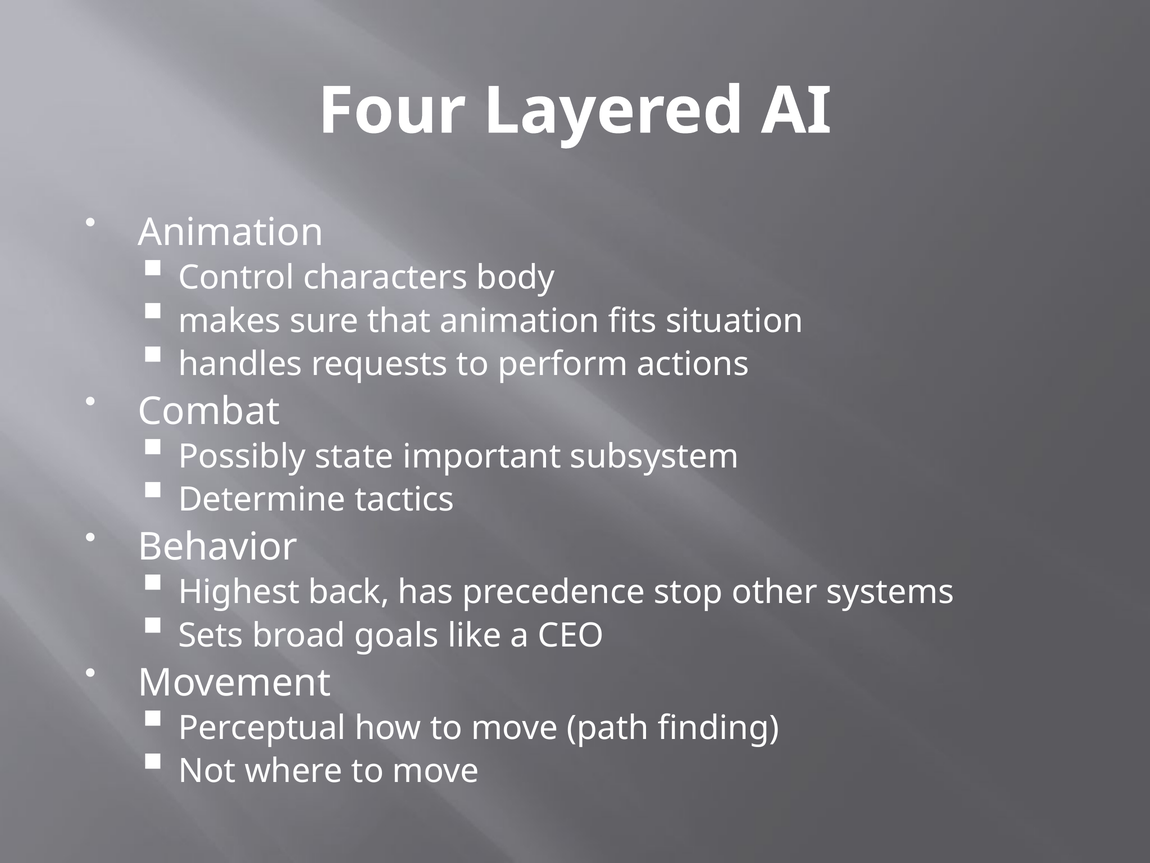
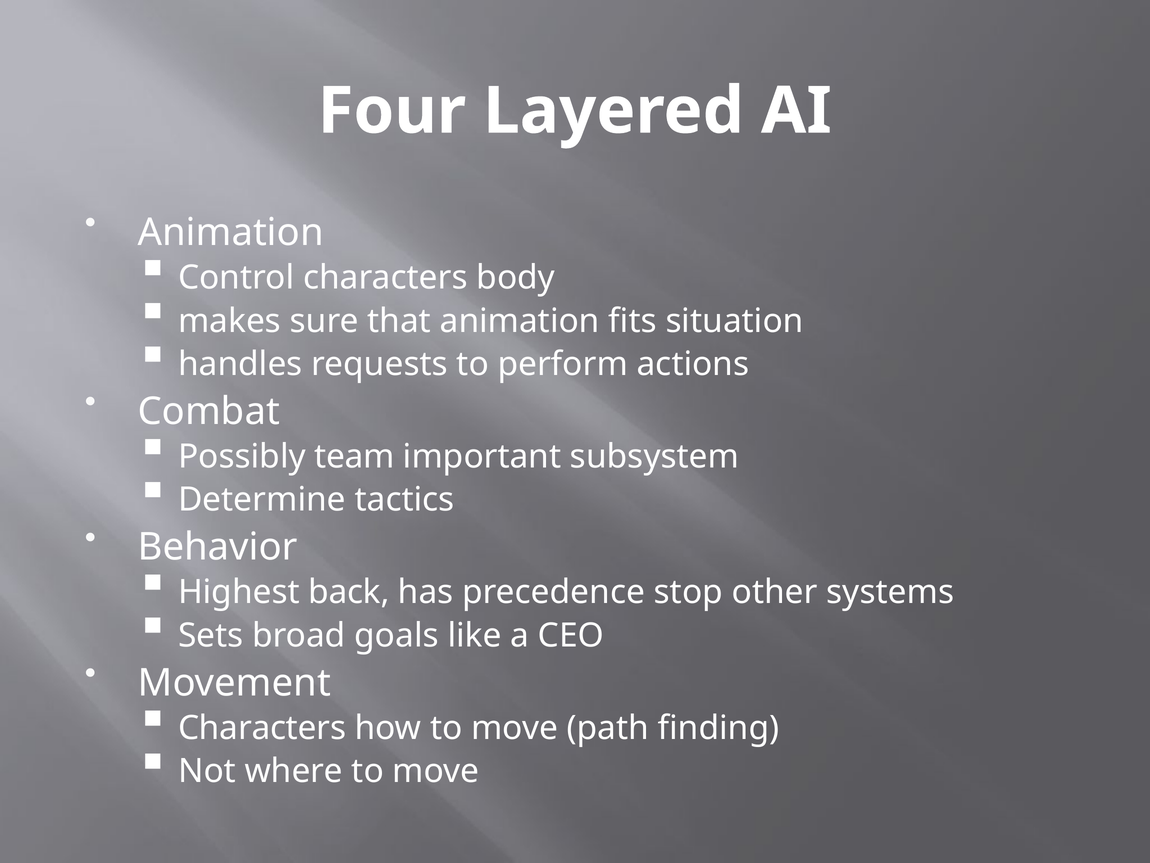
state: state -> team (355, 456)
Perceptual: Perceptual -> Characters (262, 728)
